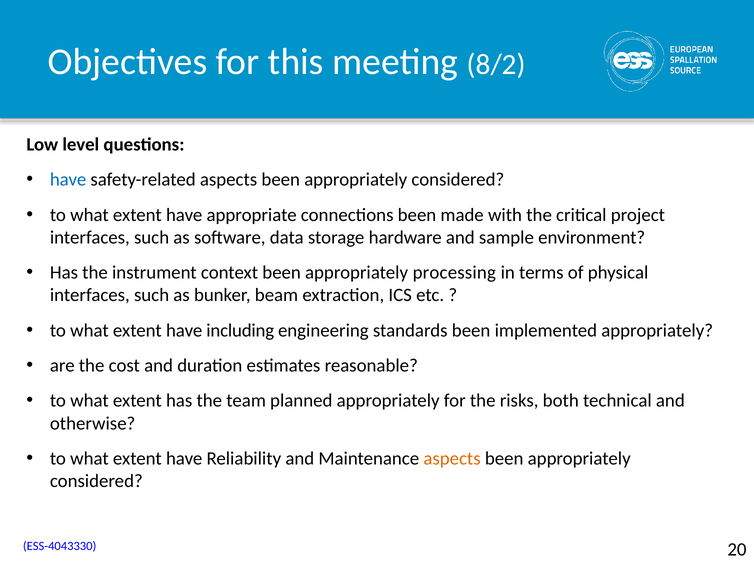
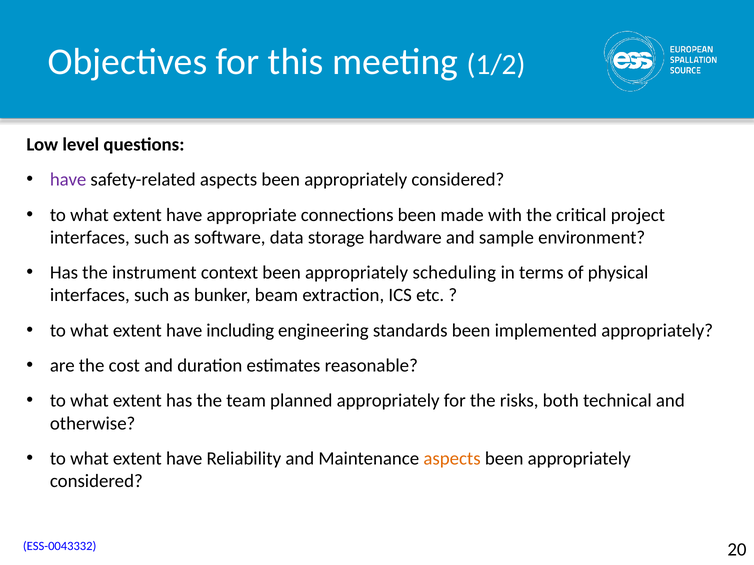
8/2: 8/2 -> 1/2 (496, 65)
have colour: blue -> purple (68, 180)
processing: processing -> scheduling (454, 273)
ESS-4043330: ESS-4043330 -> ESS-0043332 (60, 547)
